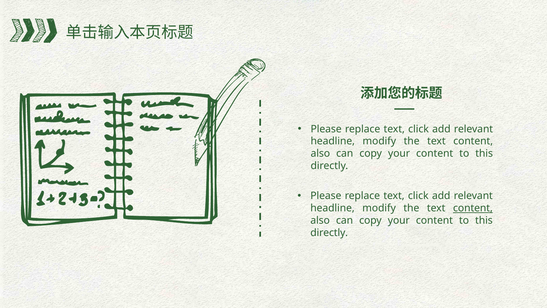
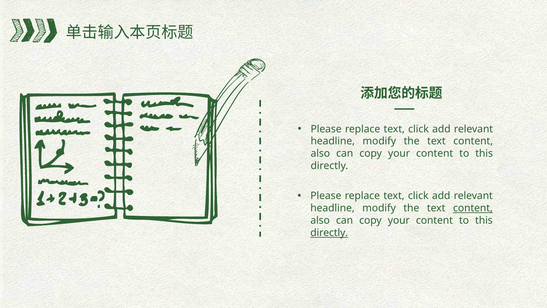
directly underline: none -> present (329, 233)
